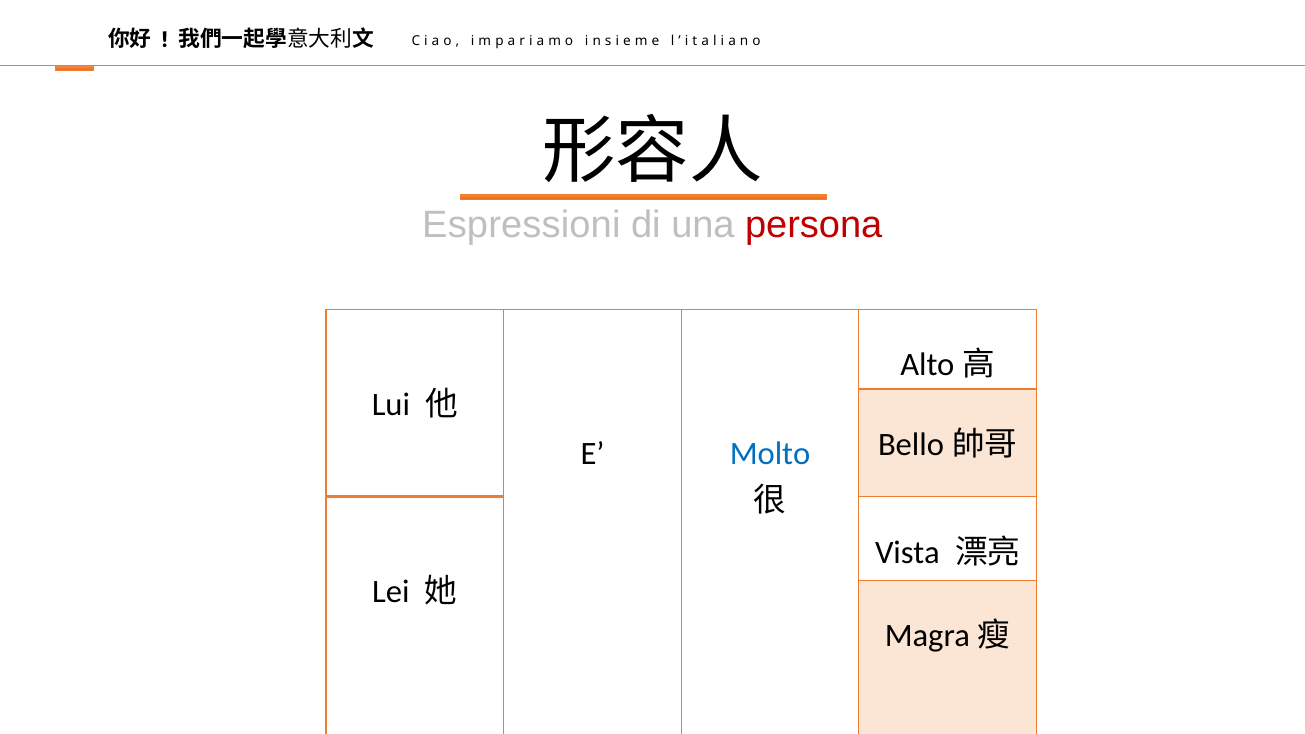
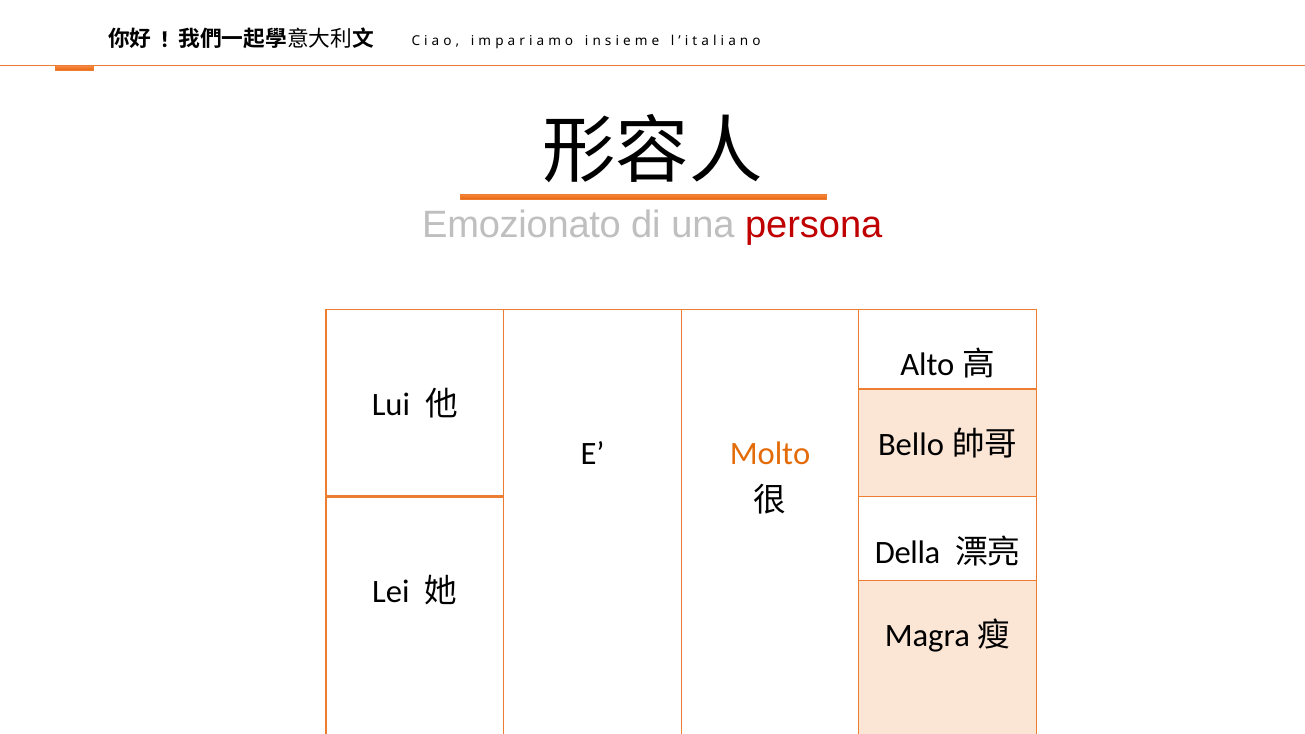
Espressioni: Espressioni -> Emozionato (522, 224)
Molto colour: blue -> orange (770, 454)
Vista: Vista -> Della (908, 552)
